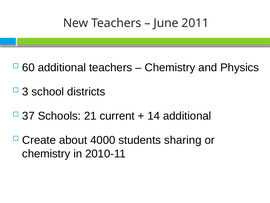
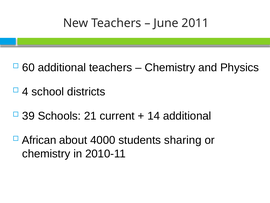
3: 3 -> 4 (25, 92)
37: 37 -> 39 (28, 116)
Create: Create -> African (39, 140)
